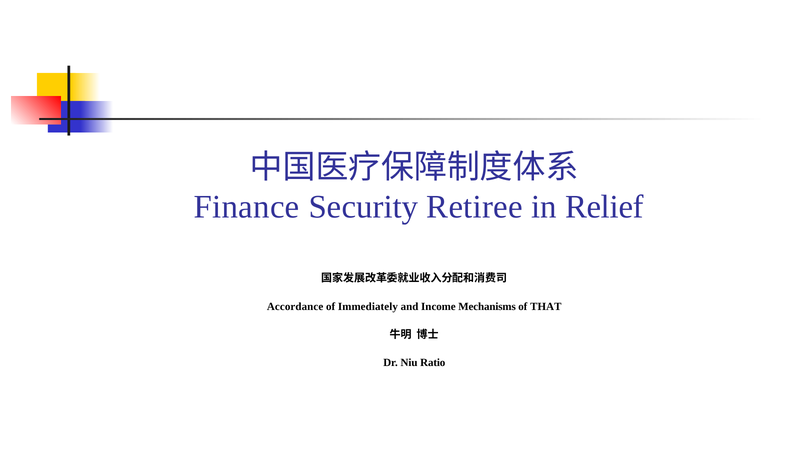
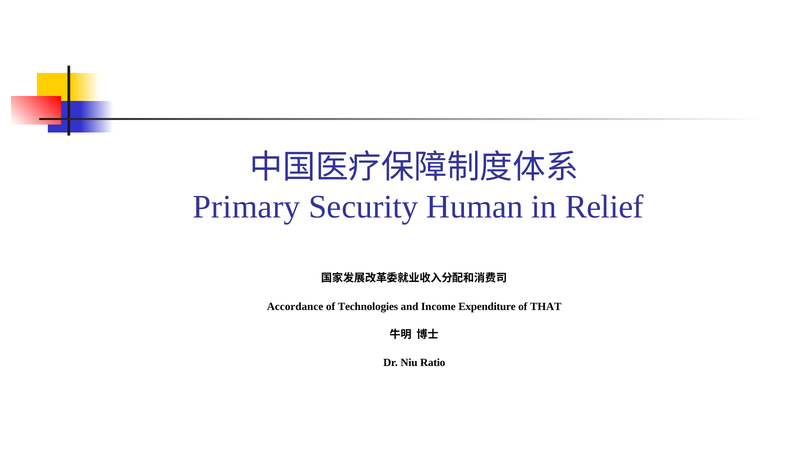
Finance: Finance -> Primary (247, 207)
Retiree: Retiree -> Human (475, 207)
Immediately: Immediately -> Technologies (368, 307)
Mechanisms: Mechanisms -> Expenditure (487, 307)
